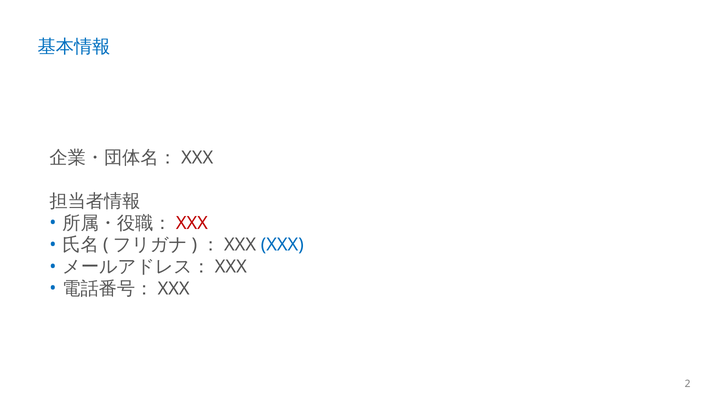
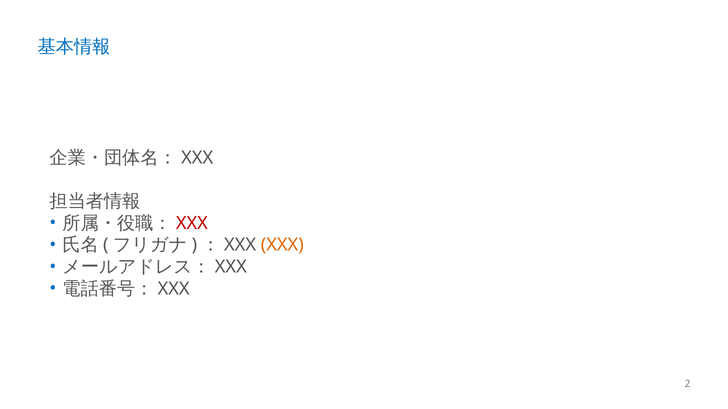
XXX colour: blue -> orange (282, 245)
